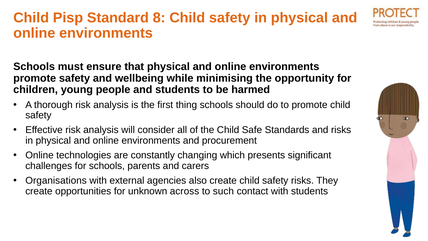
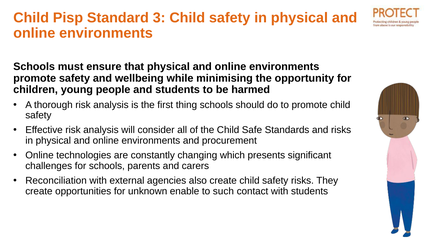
8: 8 -> 3 (159, 18)
Organisations: Organisations -> Reconciliation (56, 180)
across: across -> enable (185, 191)
